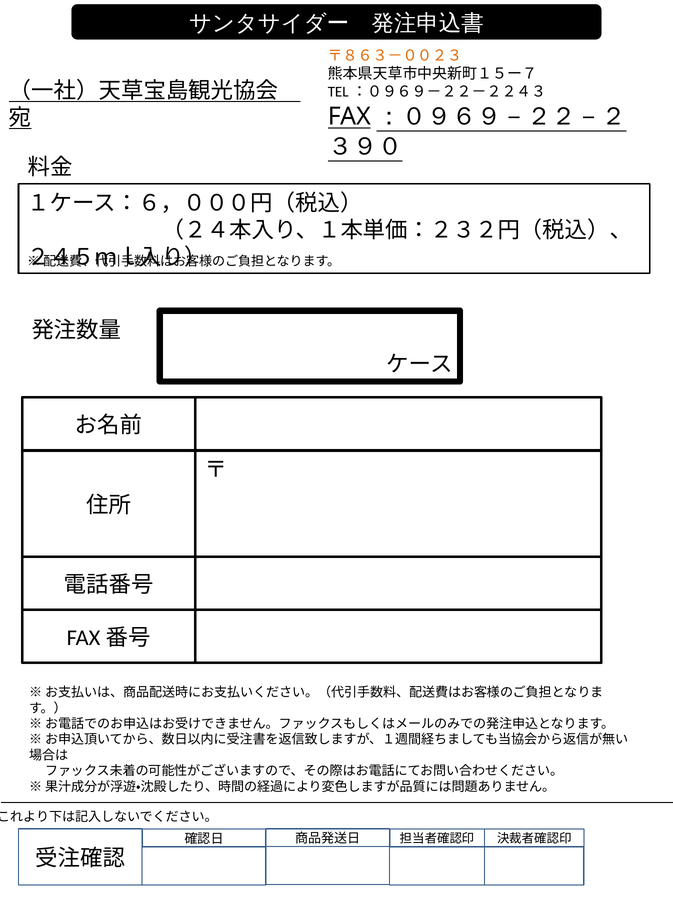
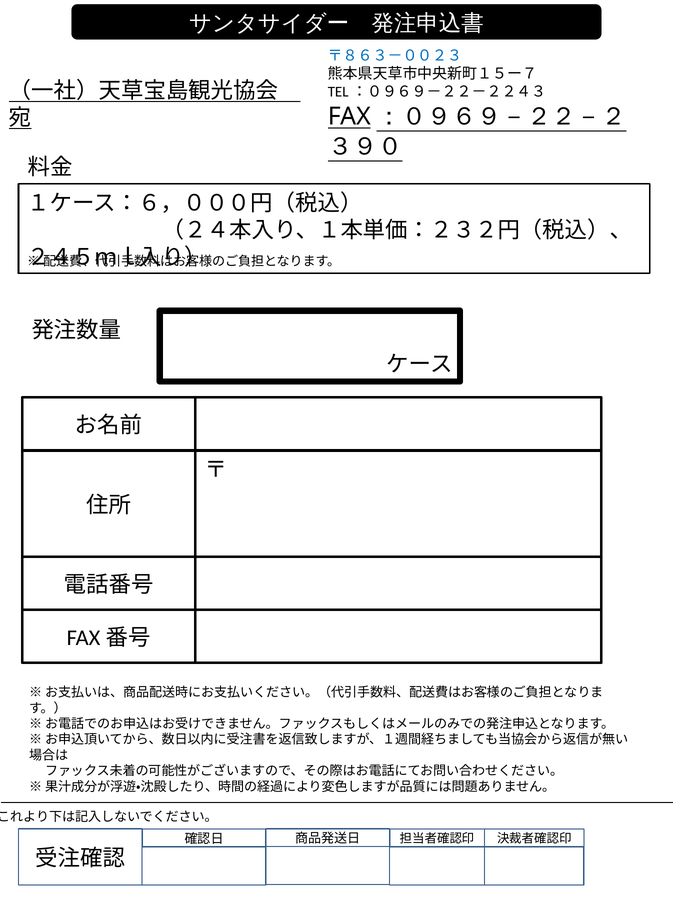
〒８６３－００２３ colour: orange -> blue (395, 56)
